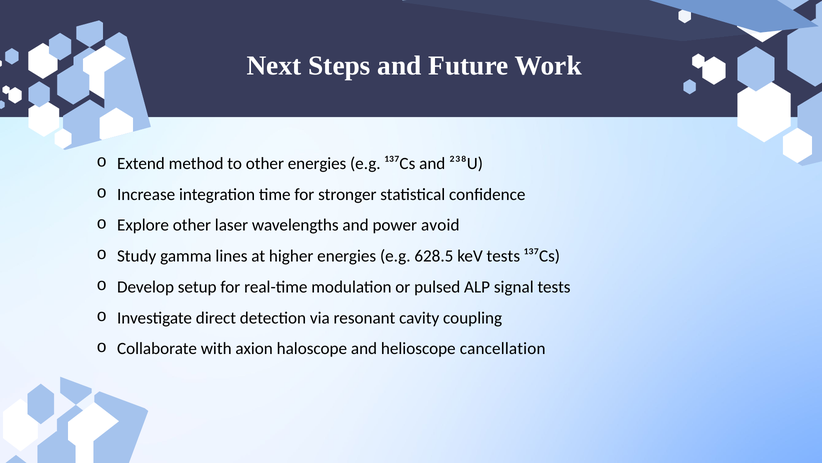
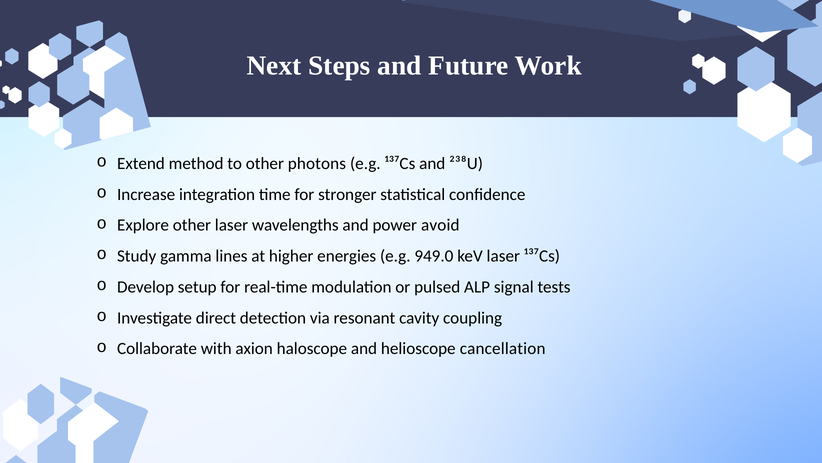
other energies: energies -> photons (317, 163)
628.5: 628.5 -> 949.0 (434, 256)
keV tests: tests -> laser (503, 256)
